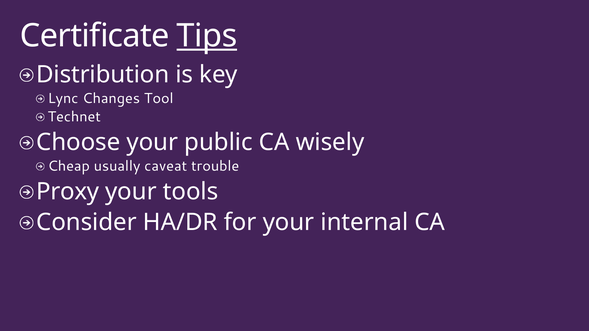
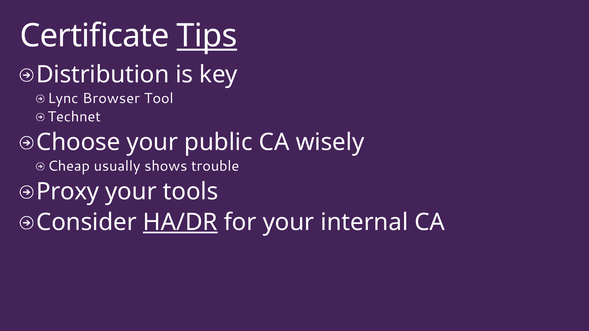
Changes: Changes -> Browser (111, 98)
caveat: caveat -> shows (166, 166)
HA/DR underline: none -> present (180, 222)
